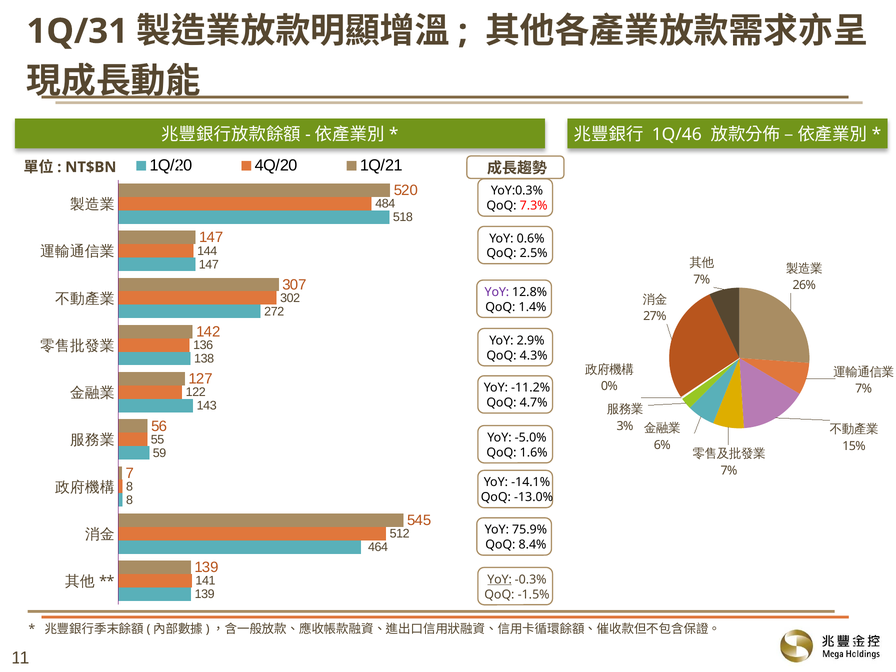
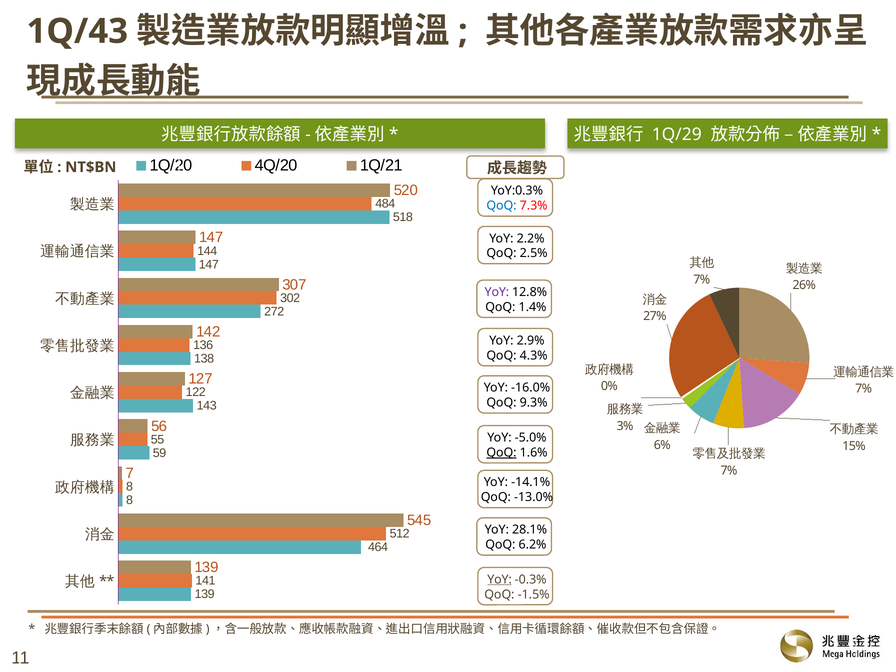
1Q/31: 1Q/31 -> 1Q/43 (77, 31)
1Q/46: 1Q/46 -> 1Q/29 (677, 135)
QoQ colour: black -> blue (501, 206)
0.6%: 0.6% -> 2.2% (531, 238)
-11.2%: -11.2% -> -16.0% (531, 388)
4.7%: 4.7% -> 9.3% (534, 403)
QoQ underline: none -> present (501, 453)
75.9%: 75.9% -> 28.1% (530, 530)
8.4%: 8.4% -> 6.2% (533, 545)
